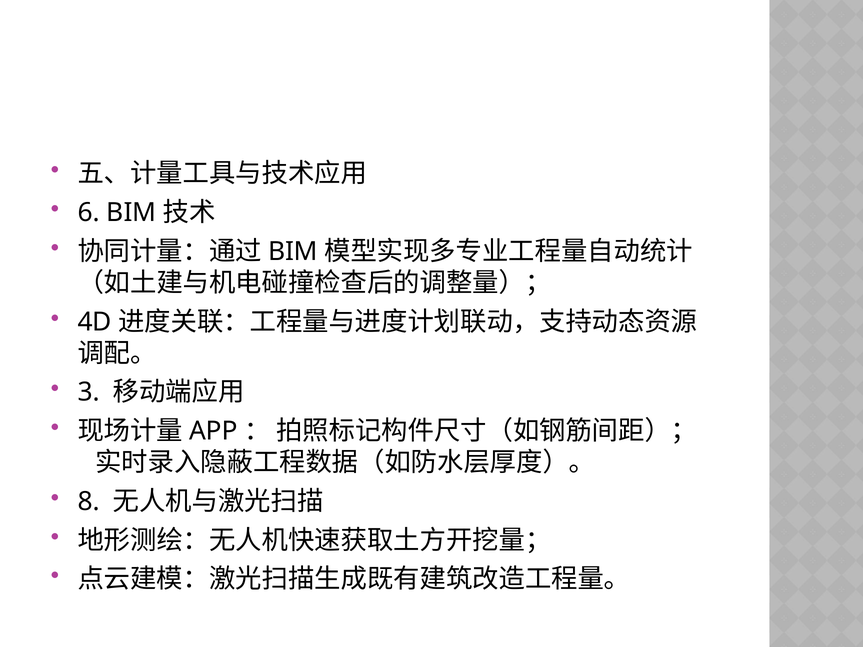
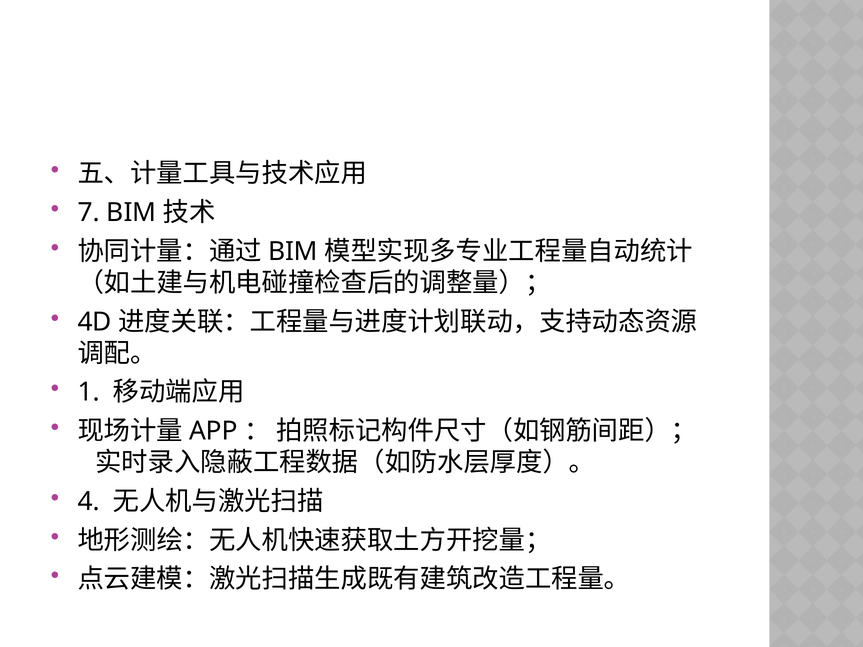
6: 6 -> 7 (89, 213)
3: 3 -> 1 (89, 392)
8: 8 -> 4 (89, 502)
